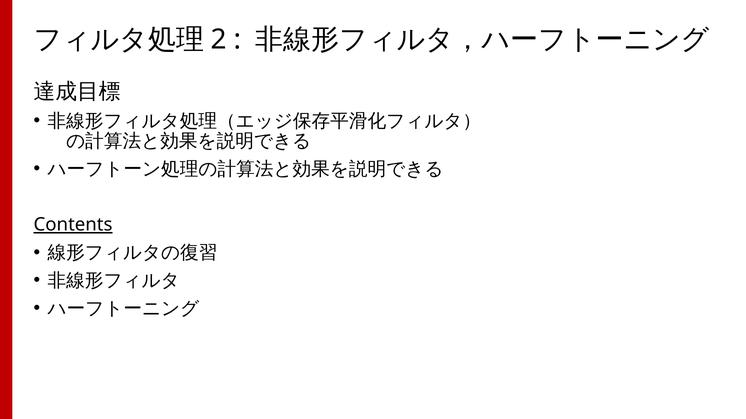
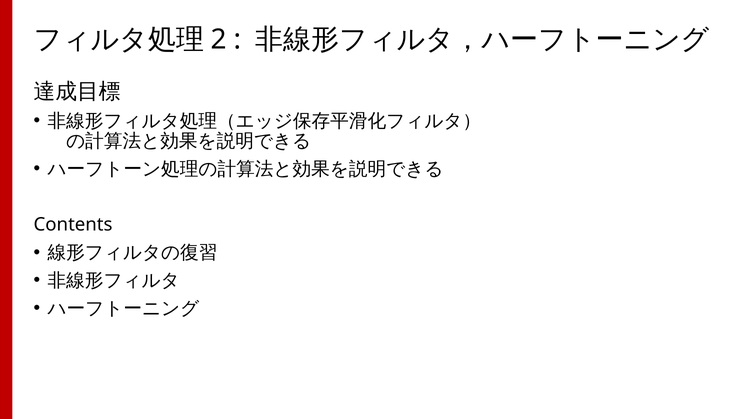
Contents underline: present -> none (73, 225)
